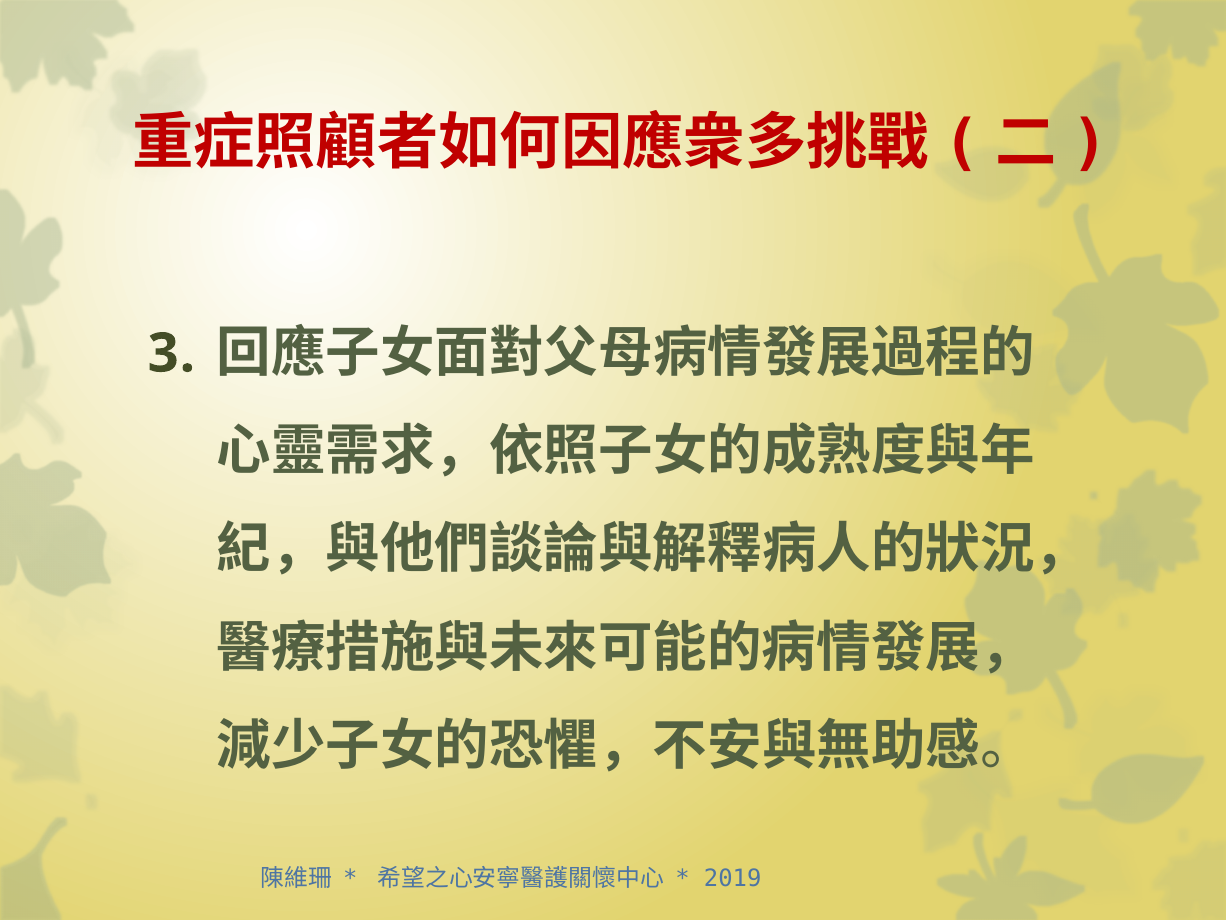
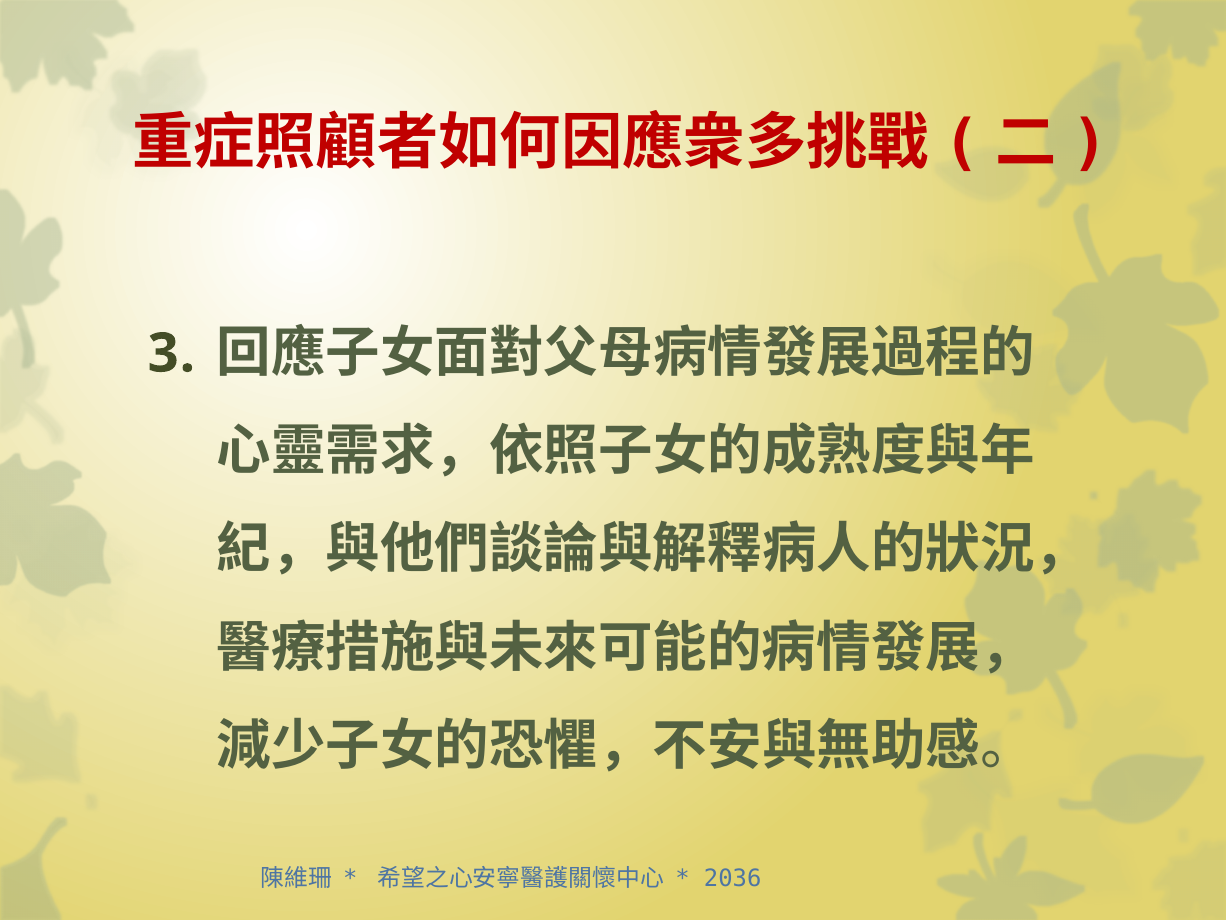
2019: 2019 -> 2036 (733, 878)
